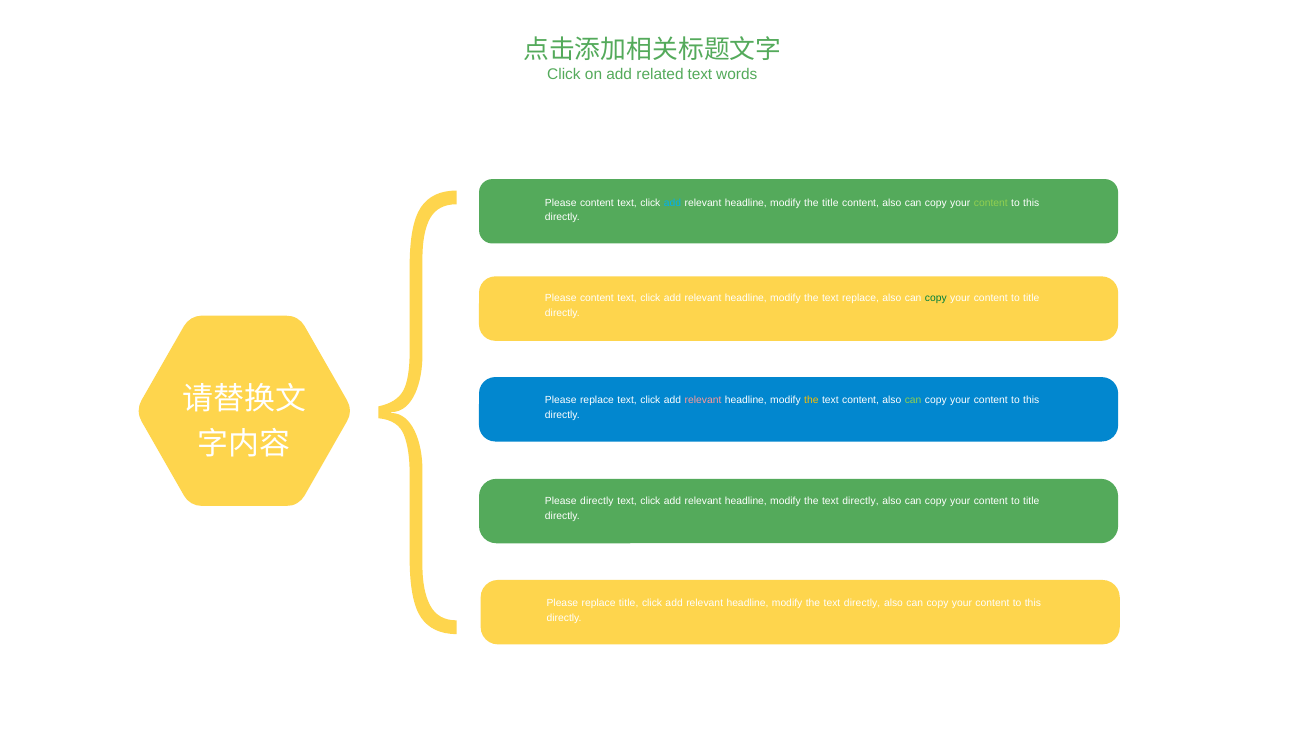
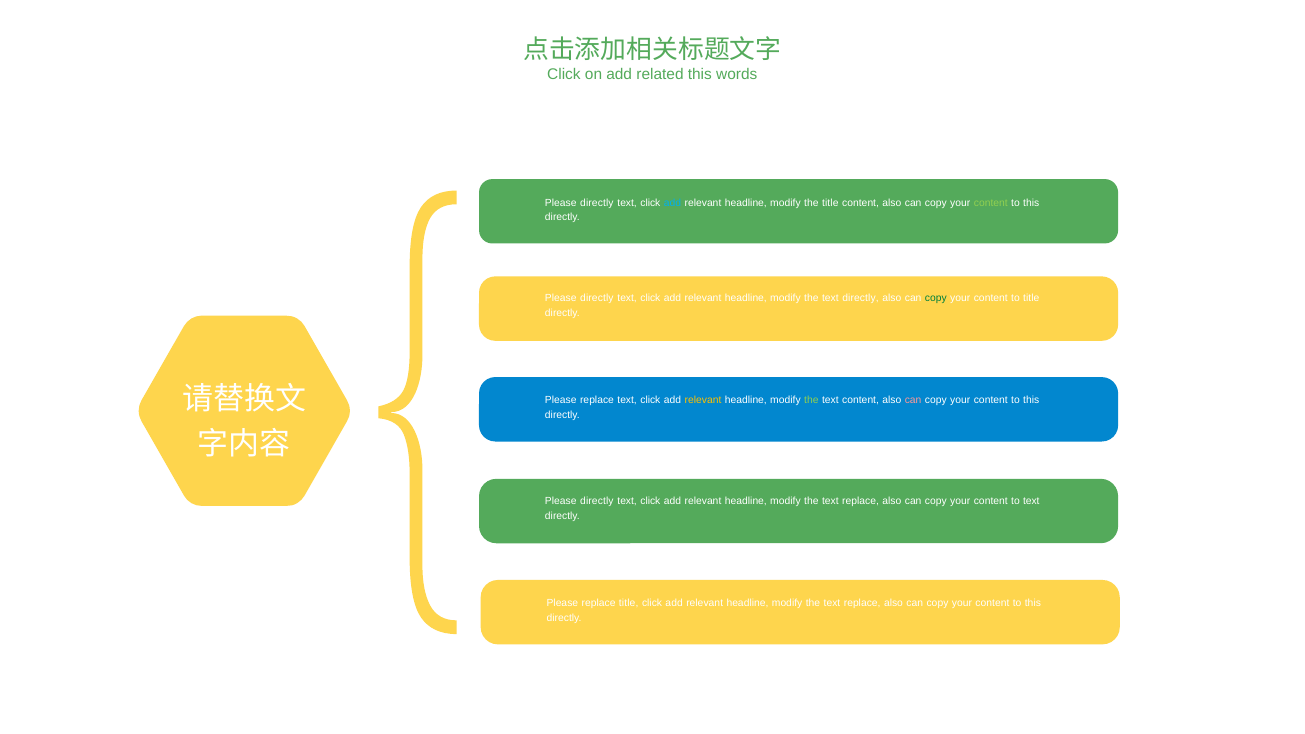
related text: text -> this (700, 75)
content: content -> directly (597, 203)
content: content -> directly (597, 298)
the text replace: replace -> directly (860, 298)
relevant colour: pink -> yellow (703, 400)
the colour: yellow -> light green (811, 400)
can colour: light green -> pink (913, 400)
directly: directly -> replace (861, 501)
title: title -> text (1031, 501)
directly: directly -> replace (862, 603)
